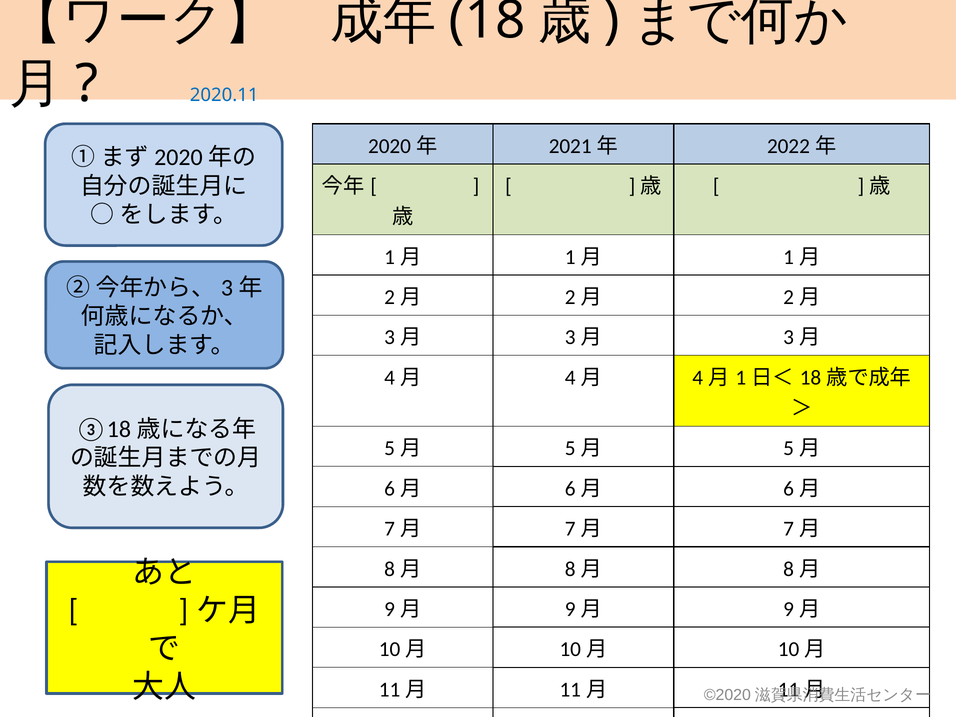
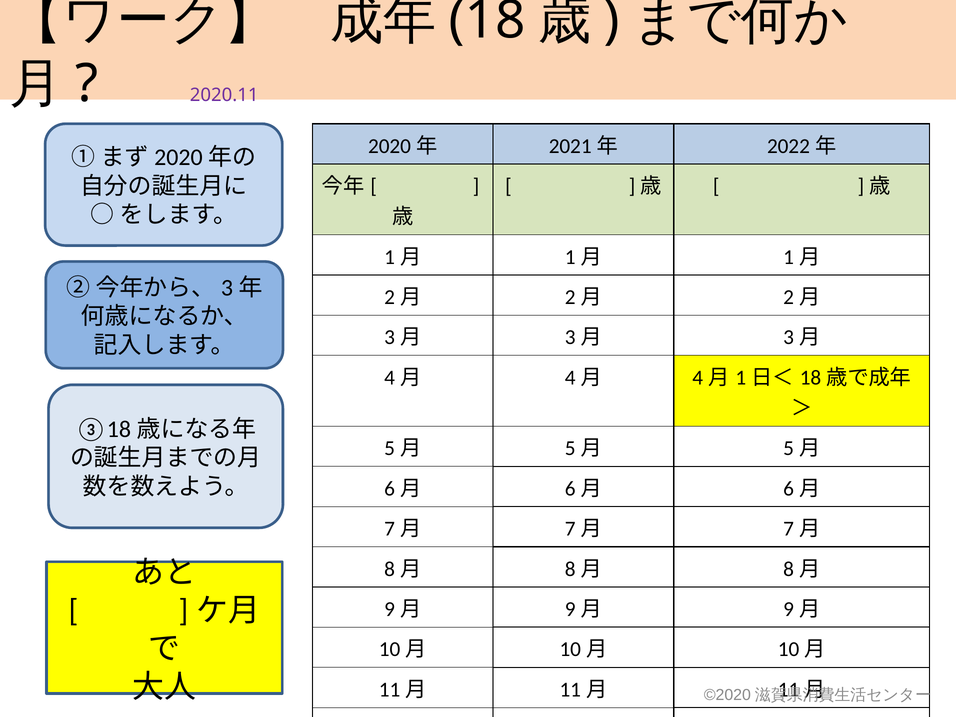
2020.11 colour: blue -> purple (224, 95)
